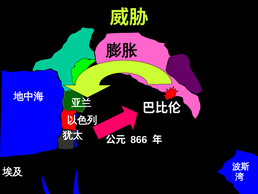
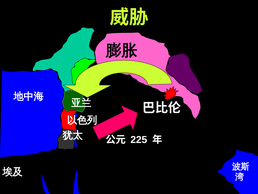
866: 866 -> 225 (139, 139)
